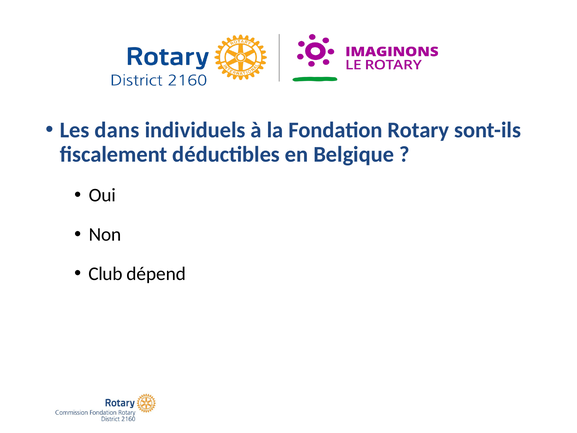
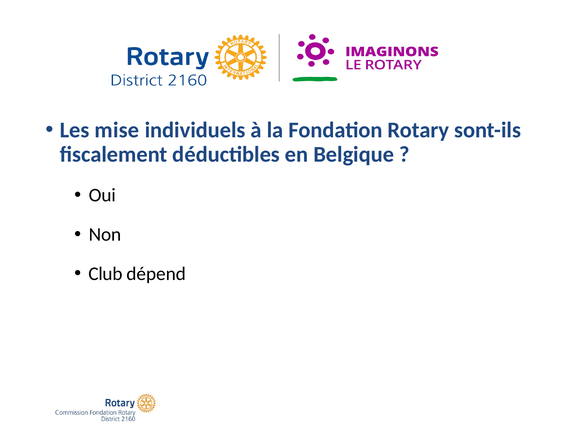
dans: dans -> mise (117, 130)
